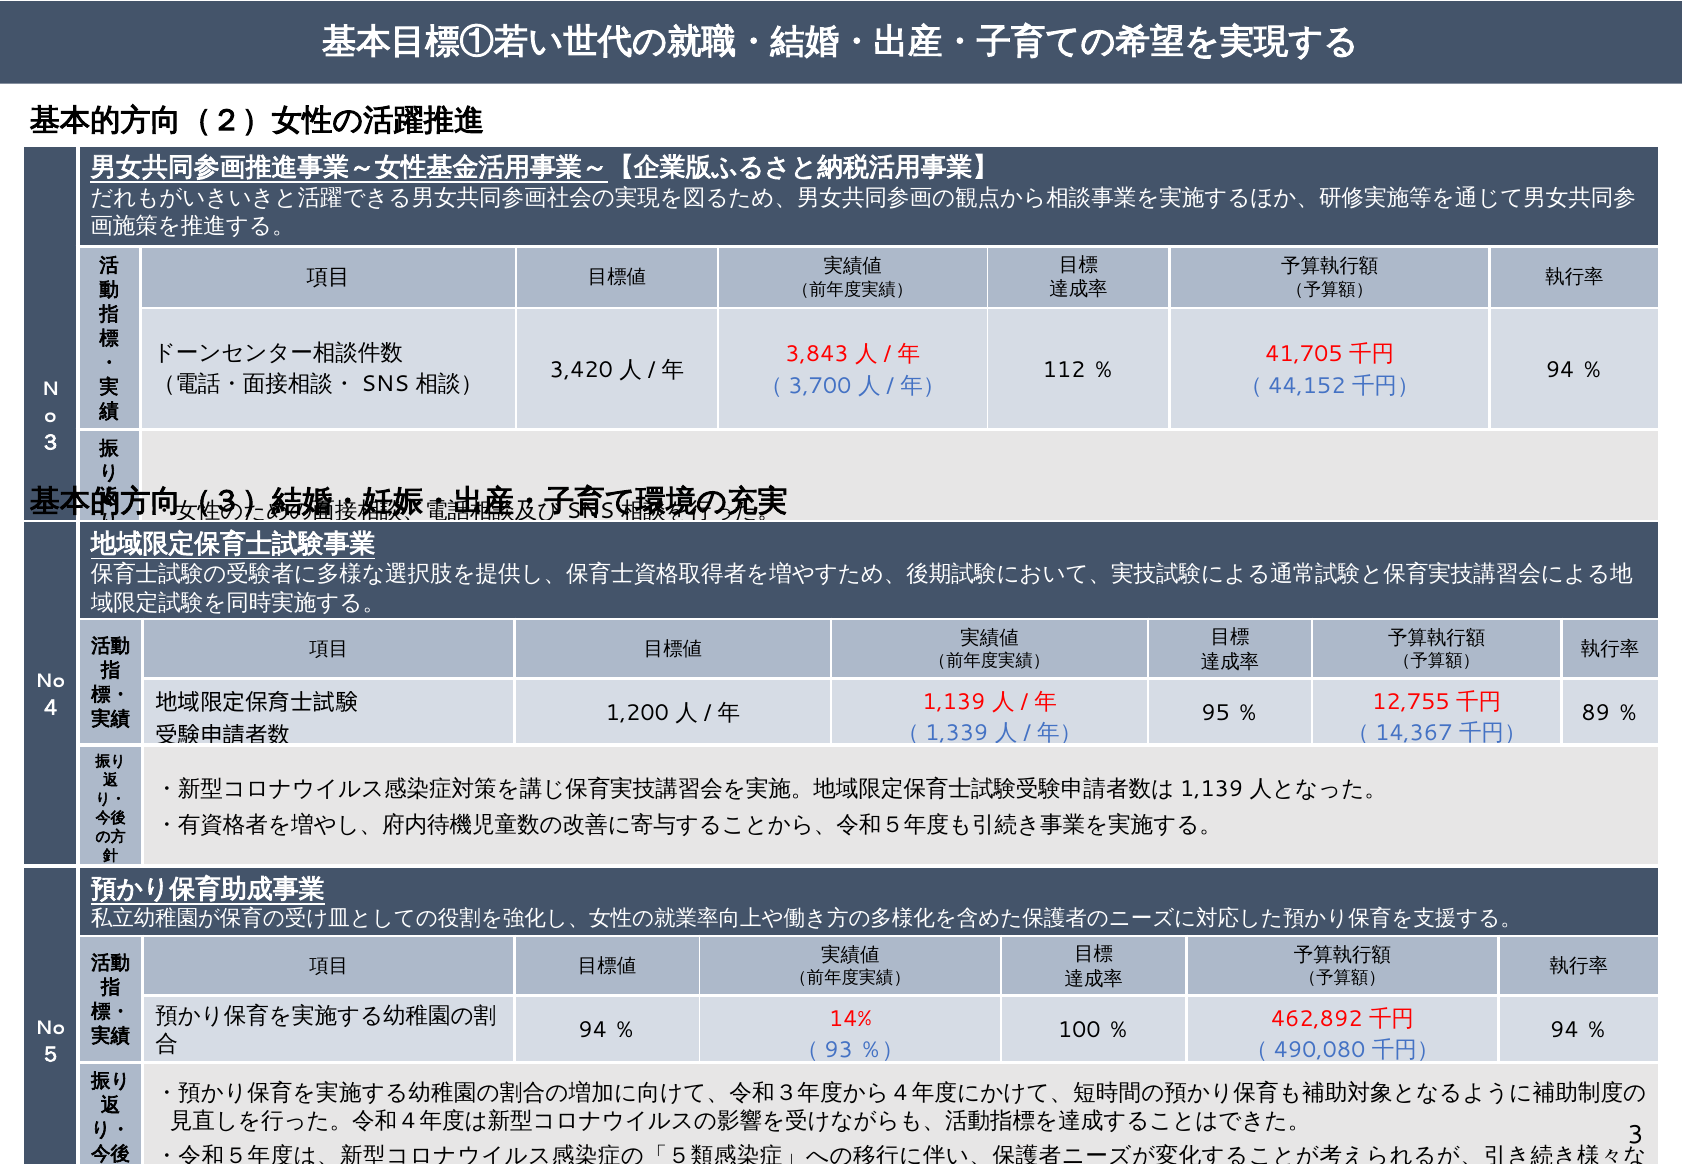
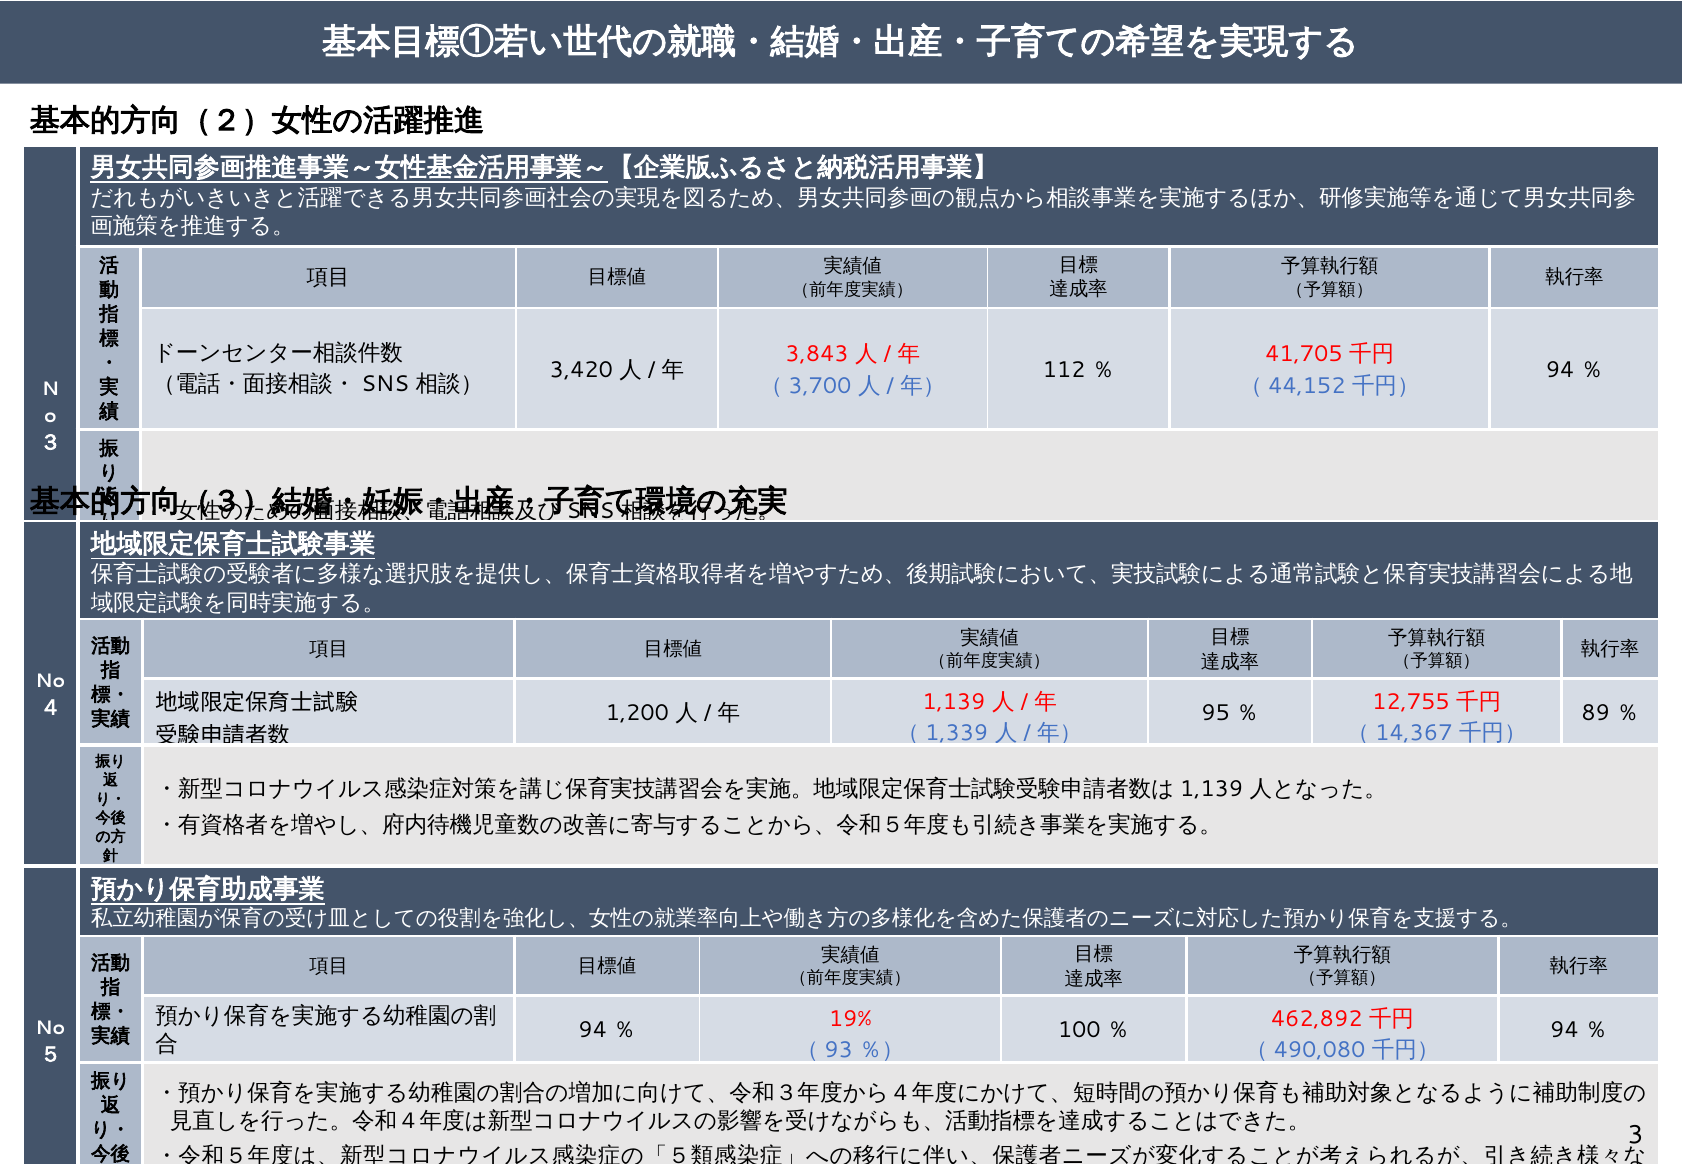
14%: 14% -> 19% (850, 1019)
